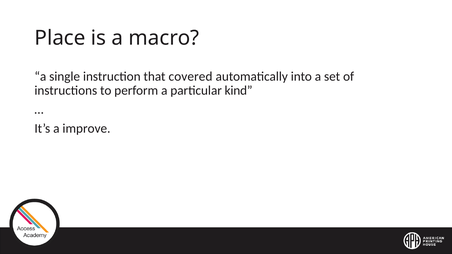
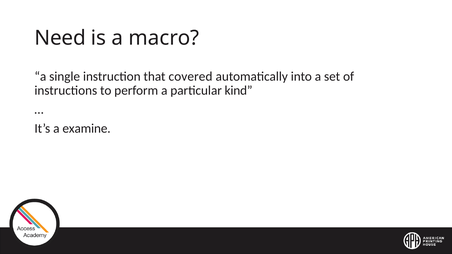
Place: Place -> Need (60, 38)
improve: improve -> examine (87, 129)
